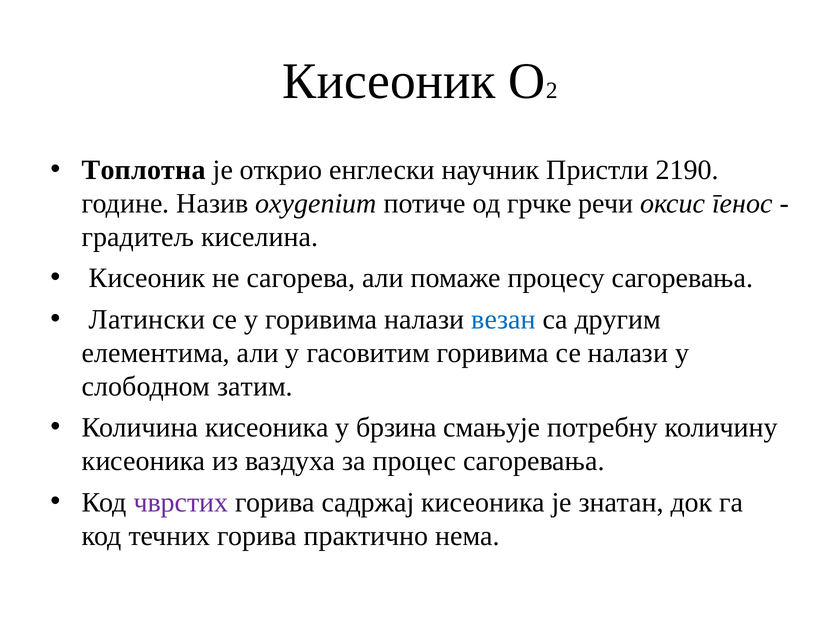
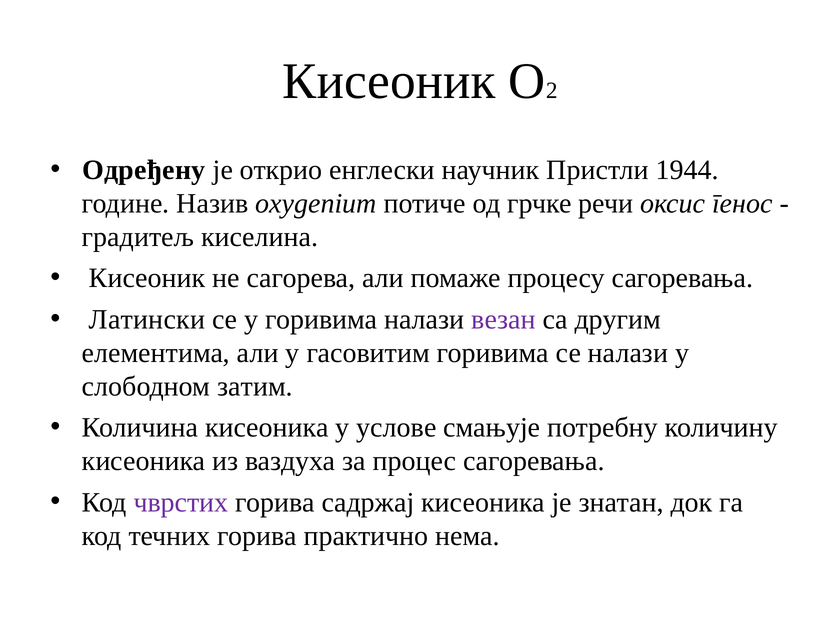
Топлотна: Топлотна -> Одређену (144, 170)
2190: 2190 -> 1944 (687, 170)
везан colour: blue -> purple (503, 319)
брзина: брзина -> услове (396, 428)
